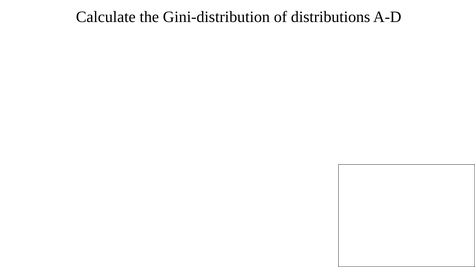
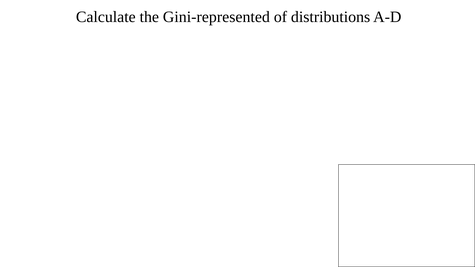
Gini-distribution: Gini-distribution -> Gini-represented (216, 17)
